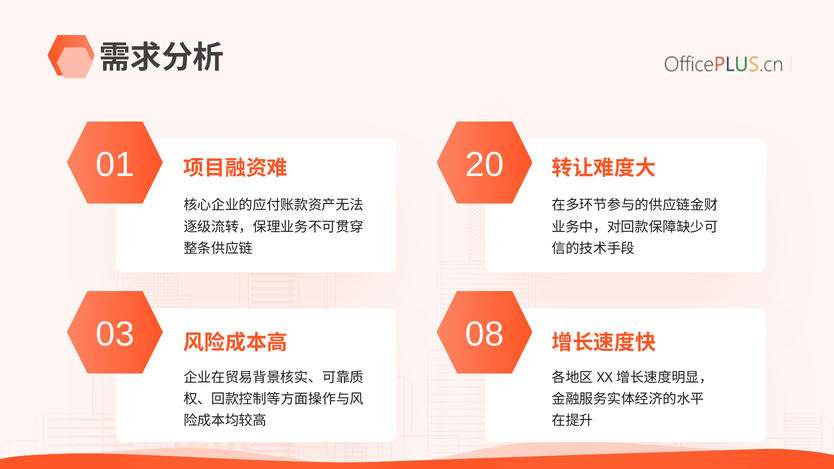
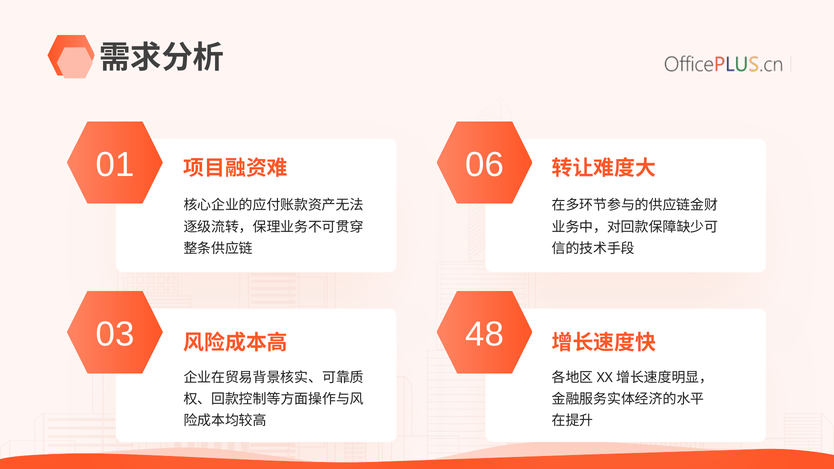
20: 20 -> 06 (485, 165)
08: 08 -> 48 (485, 335)
